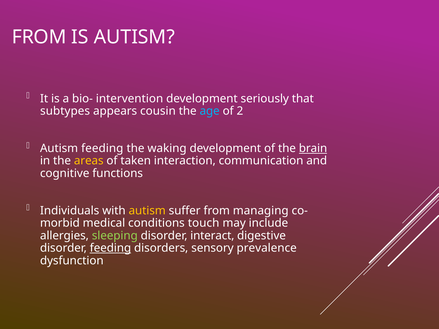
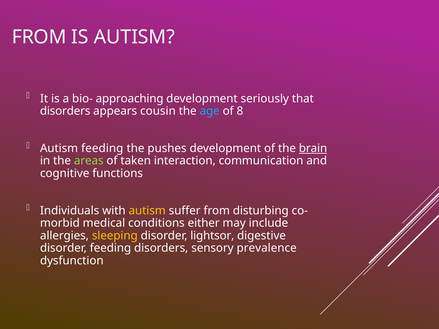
intervention: intervention -> approaching (130, 99)
subtypes: subtypes -> disorders (65, 111)
2: 2 -> 8 (240, 111)
waking: waking -> pushes (167, 148)
areas colour: yellow -> light green (89, 161)
managing: managing -> disturbing (261, 211)
touch: touch -> either (204, 223)
sleeping colour: light green -> yellow (115, 236)
interact: interact -> lightsor (212, 236)
feeding underline: present -> none (110, 248)
